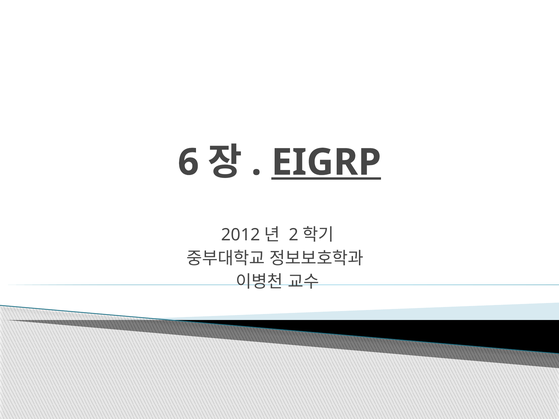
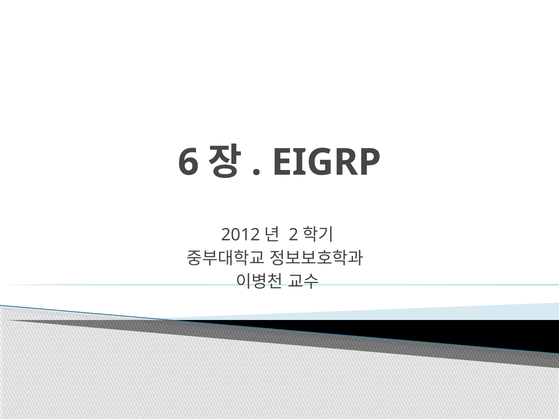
EIGRP underline: present -> none (326, 162)
